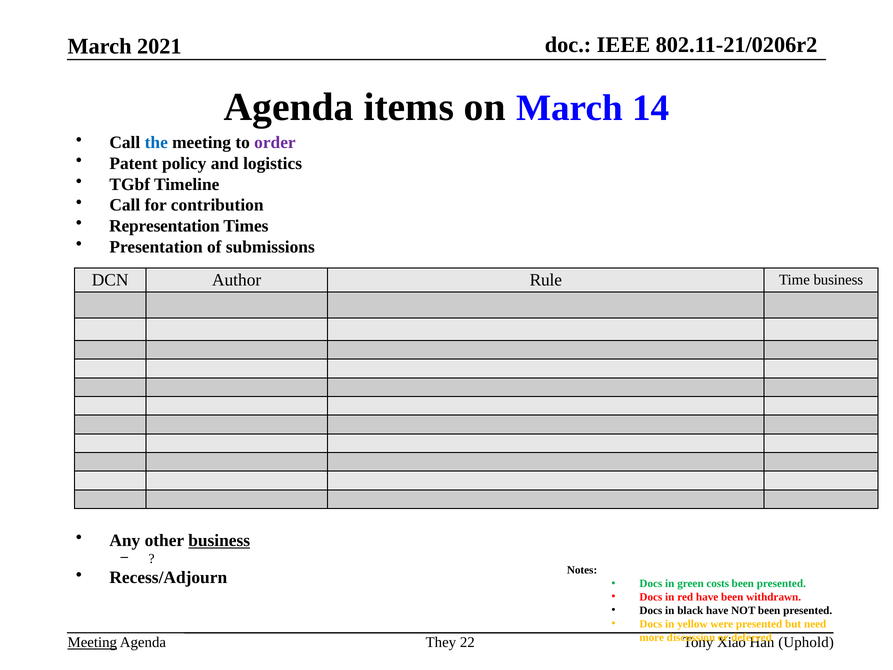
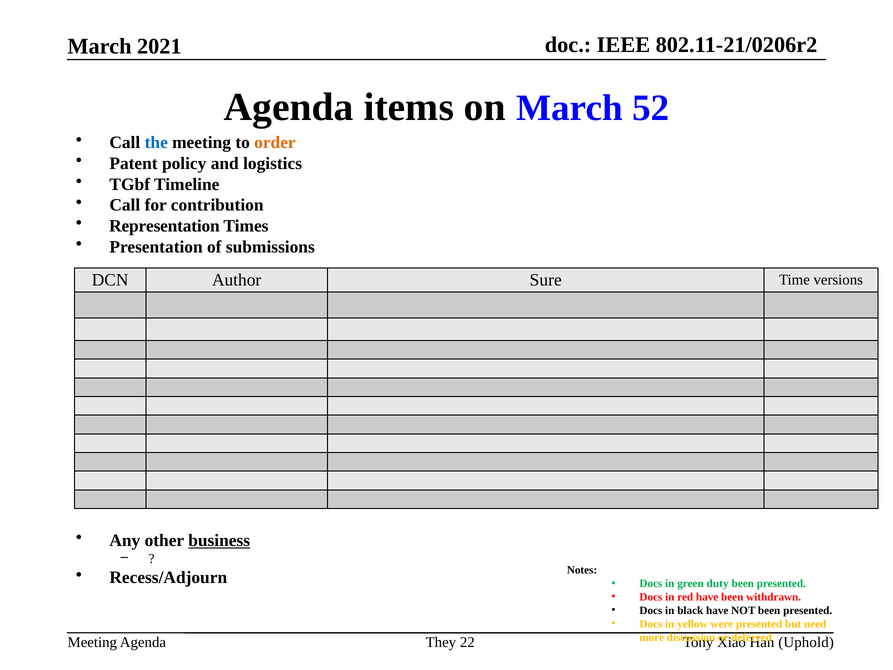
14: 14 -> 52 (651, 108)
order colour: purple -> orange (275, 143)
Rule: Rule -> Sure (546, 280)
Time business: business -> versions (838, 280)
costs: costs -> duty (718, 583)
Meeting underline: present -> none (92, 642)
